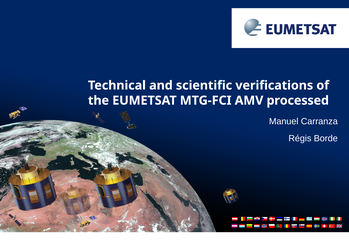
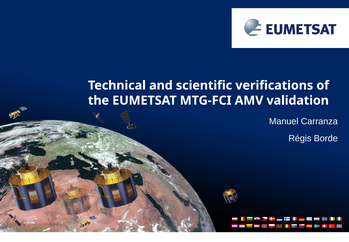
processed: processed -> validation (298, 100)
